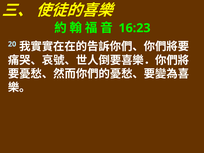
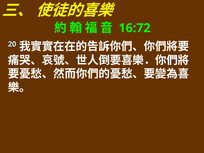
16:23: 16:23 -> 16:72 (135, 28)
